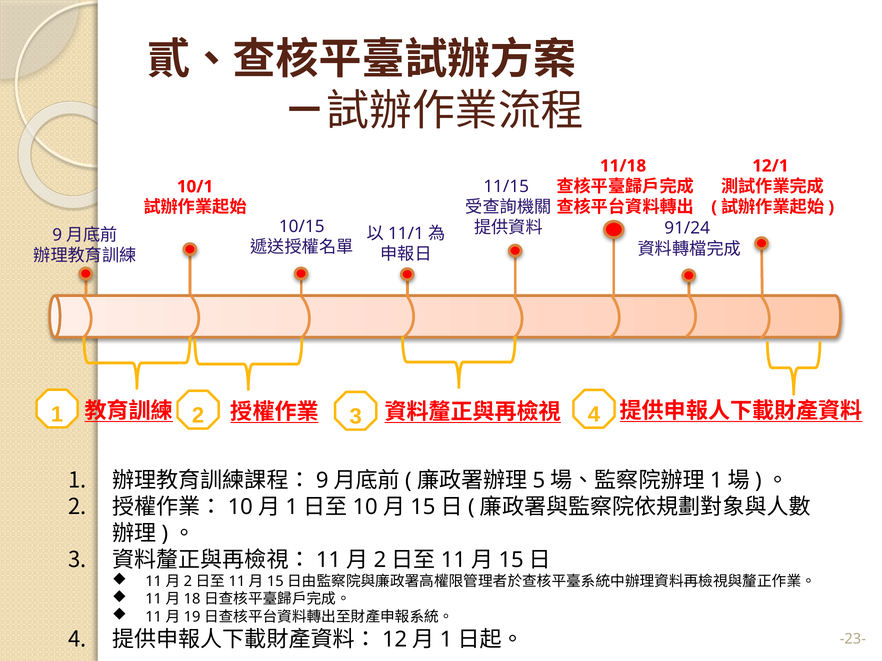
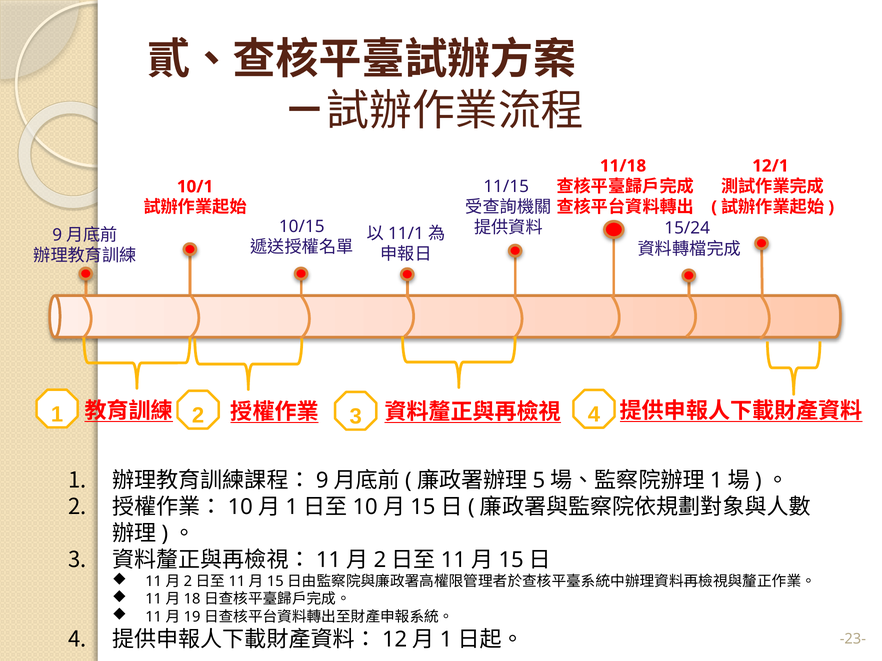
91/24: 91/24 -> 15/24 (687, 228)
